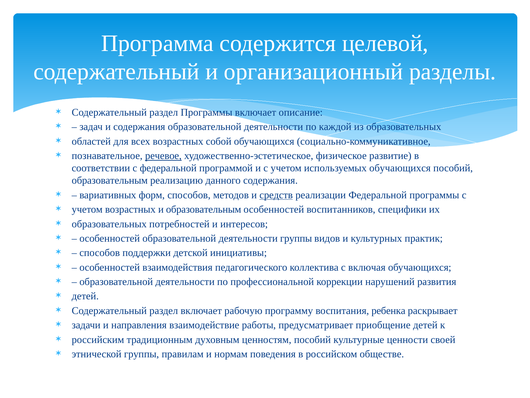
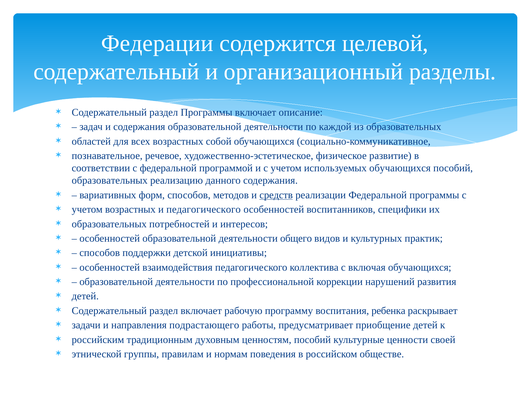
Программа: Программа -> Федерации (157, 43)
речевое underline: present -> none (163, 156)
образовательным: образовательным -> образовательных (110, 180)
и образовательным: образовательным -> педагогического (204, 209)
деятельности группы: группы -> общего (296, 238)
взаимодействие: взаимодействие -> подрастающего (204, 325)
